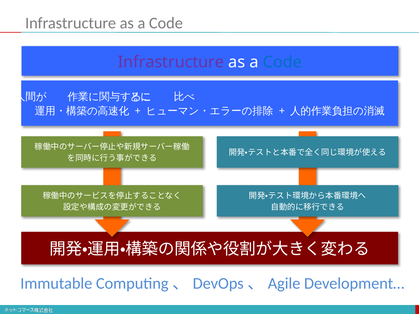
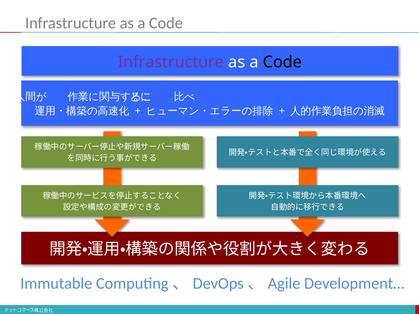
Code colour: blue -> black (282, 62)
